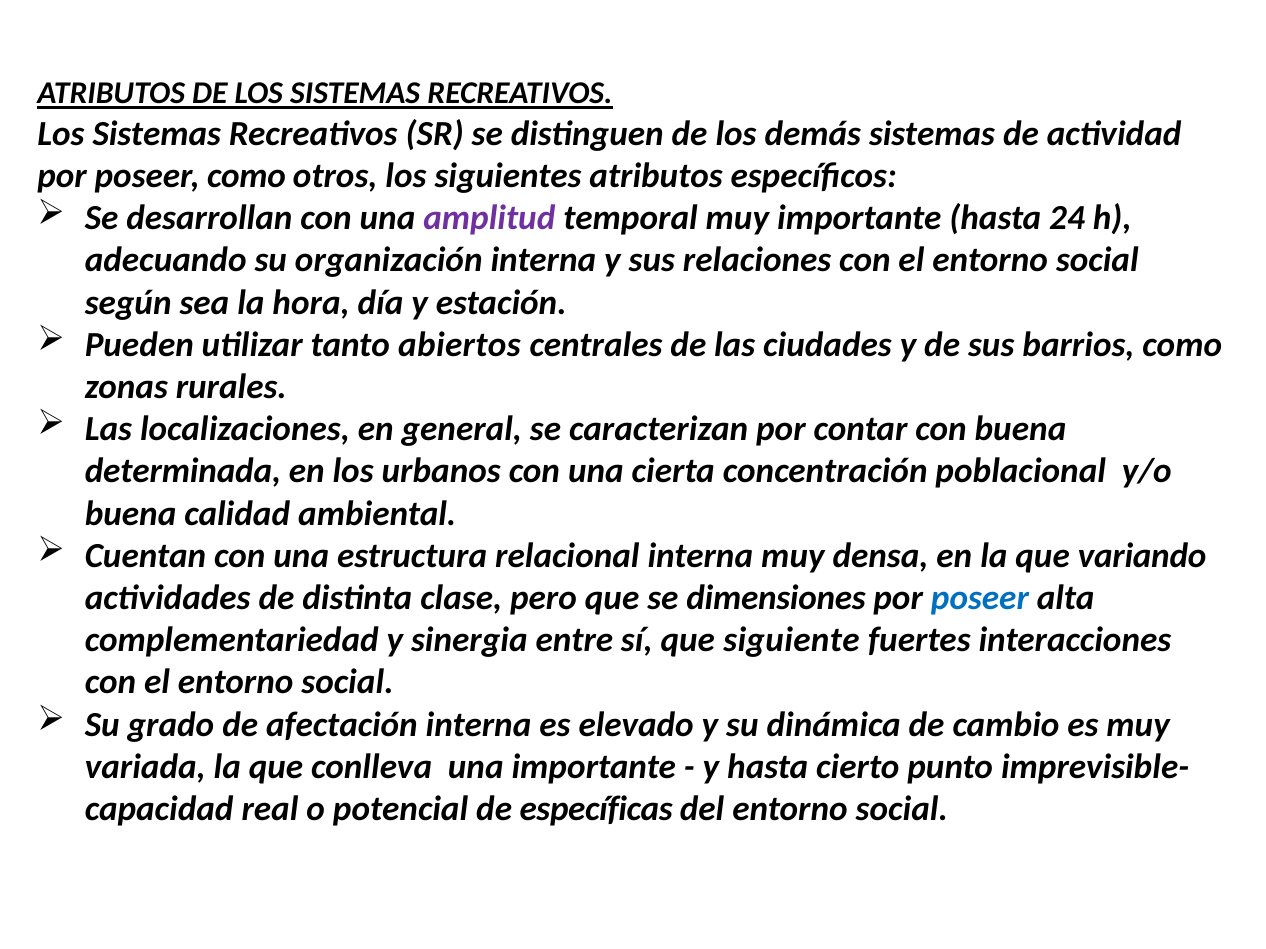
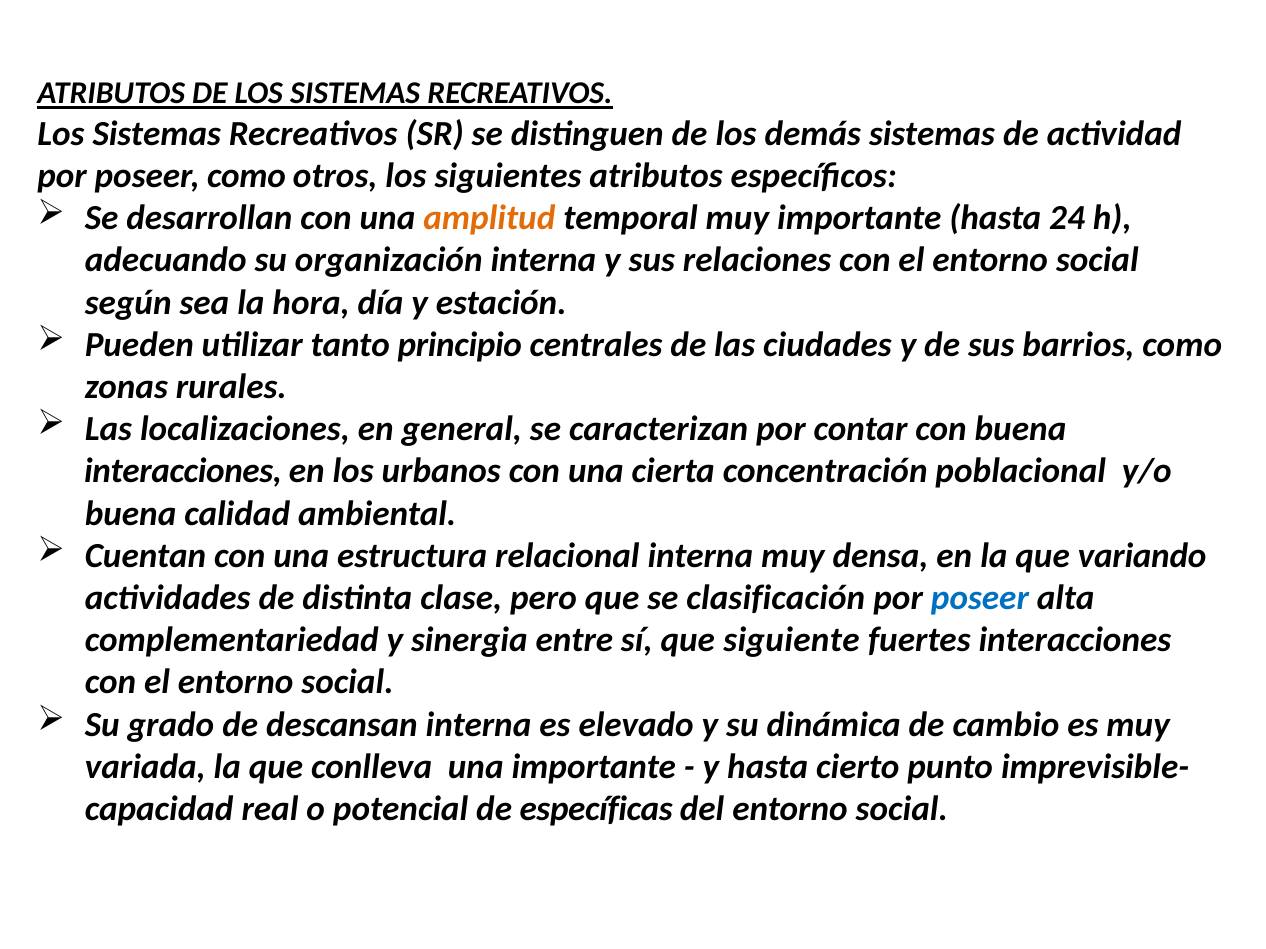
amplitud colour: purple -> orange (489, 218)
abiertos: abiertos -> principio (460, 345)
determinada: determinada -> interacciones (183, 472)
dimensiones: dimensiones -> clasificación (776, 598)
afectación: afectación -> descansan (342, 725)
